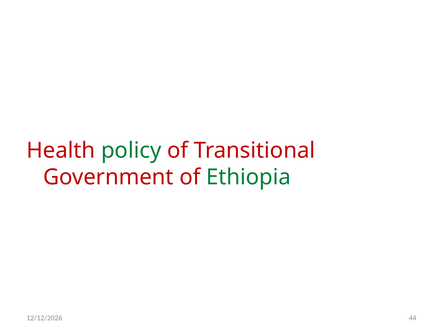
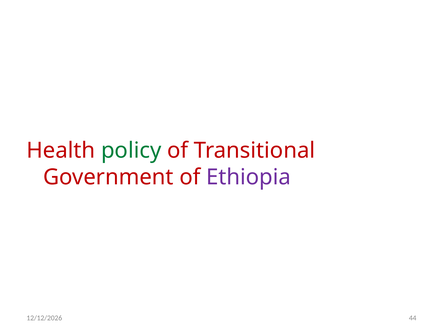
Ethiopia colour: green -> purple (249, 177)
